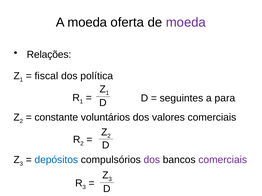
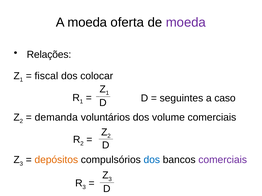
política: política -> colocar (97, 76)
para: para -> caso (225, 98)
constante: constante -> demanda (56, 118)
valores: valores -> volume (168, 118)
depósitos colour: blue -> orange (56, 160)
dos colour: purple -> blue (152, 160)
